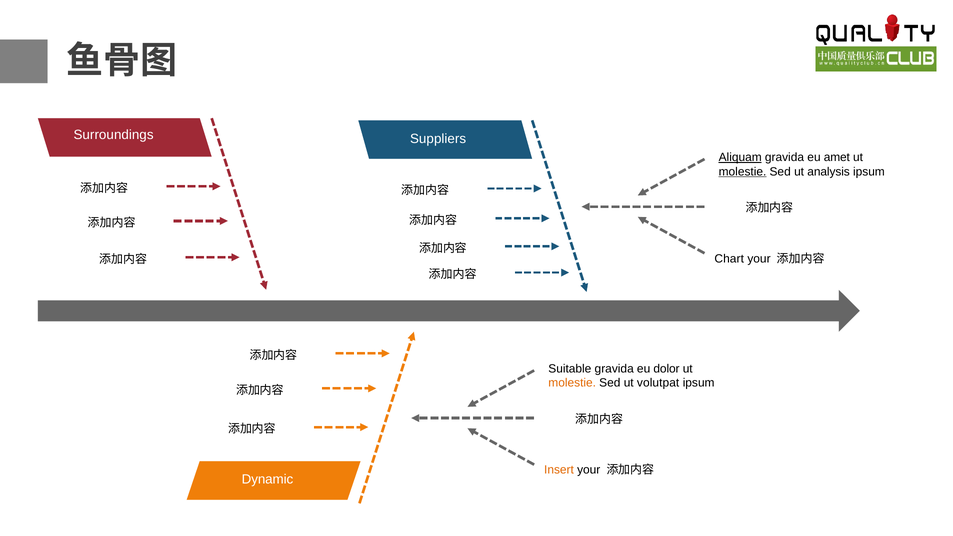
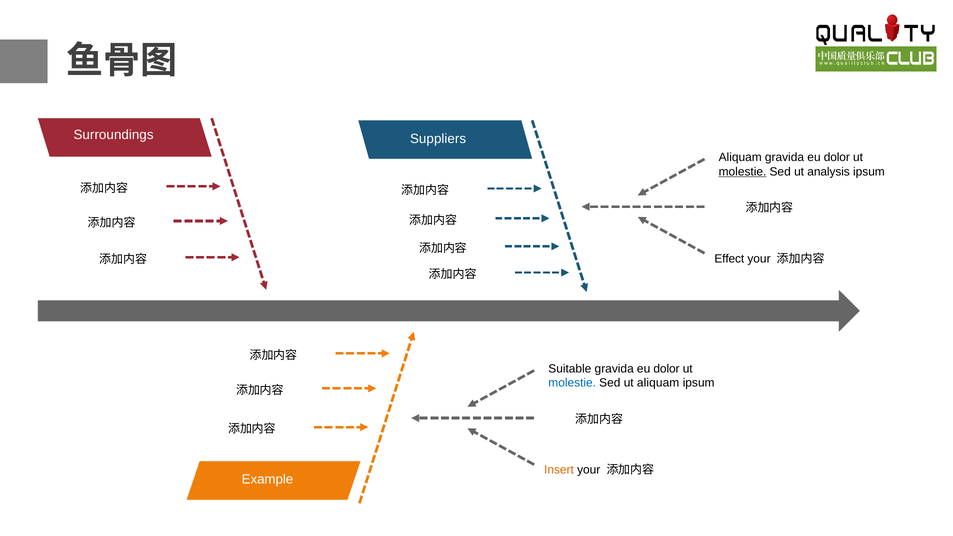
Aliquam underline: present -> none (740, 157)
amet: amet -> dolor (837, 157)
Chart: Chart -> Effect (729, 259)
molestie colour: orange -> blue (572, 383)
ut volutpat: volutpat -> aliquam (658, 383)
Dynamic: Dynamic -> Example (267, 480)
